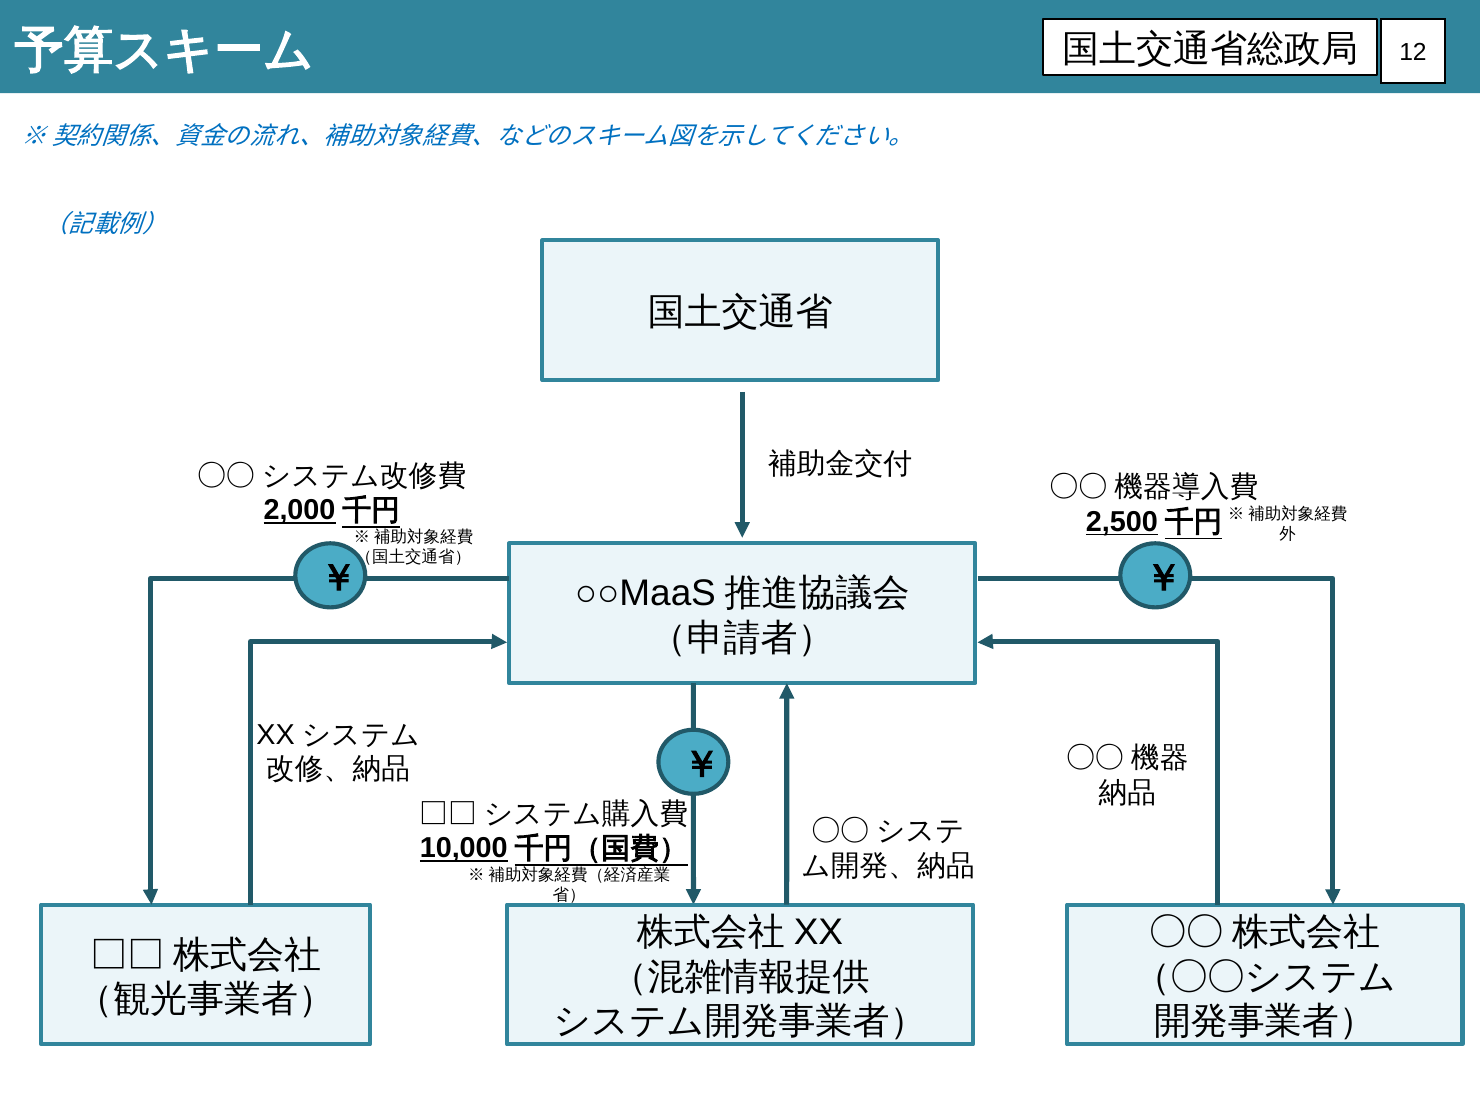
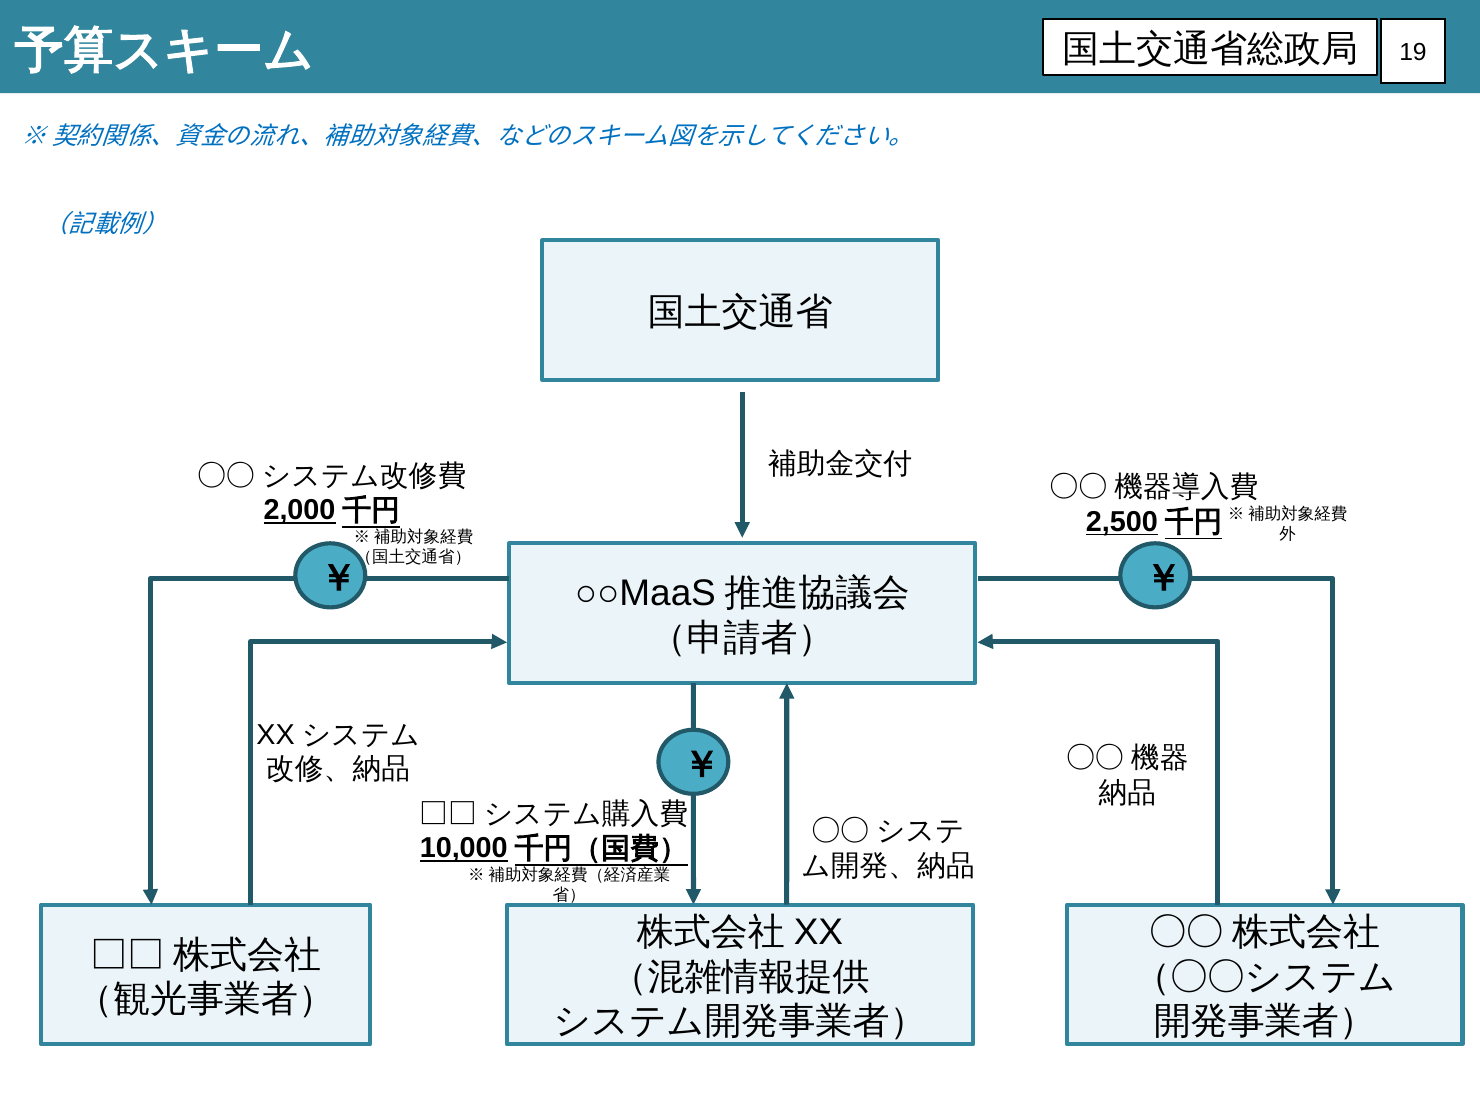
12: 12 -> 19 (1413, 53)
